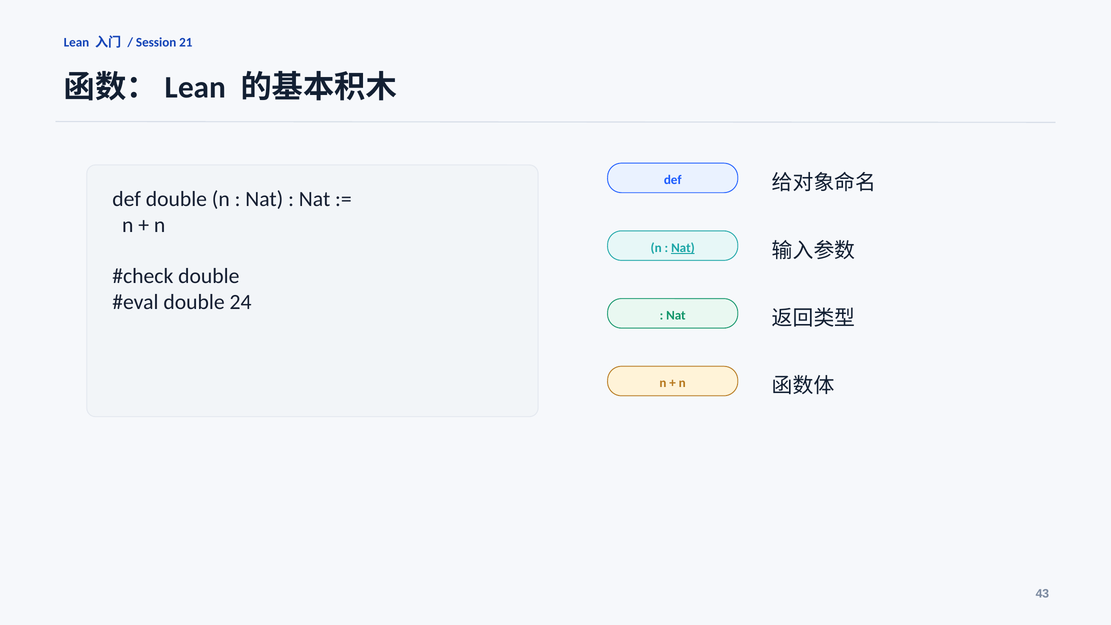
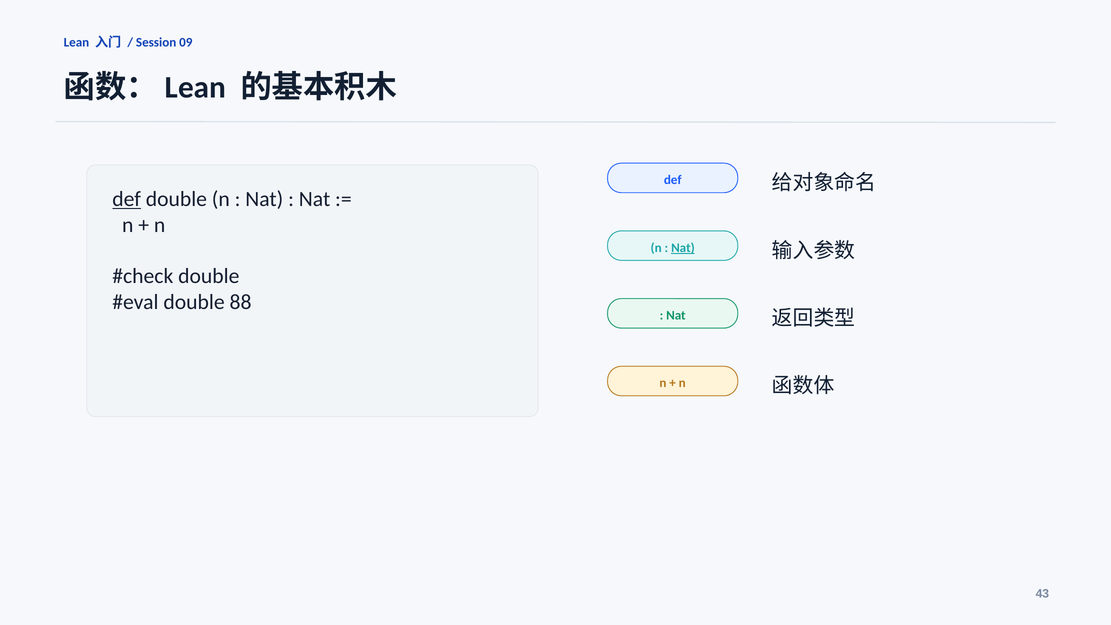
21: 21 -> 09 (186, 42)
def underline: none -> present (127, 199)
24: 24 -> 88 (241, 302)
